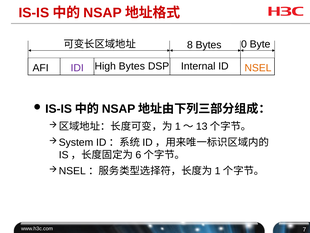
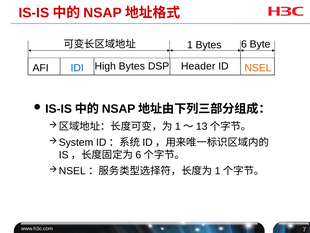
8: 8 -> 1 (190, 45)
0: 0 -> 6 (244, 44)
IDI colour: purple -> blue (77, 68)
Internal: Internal -> Header (198, 66)
